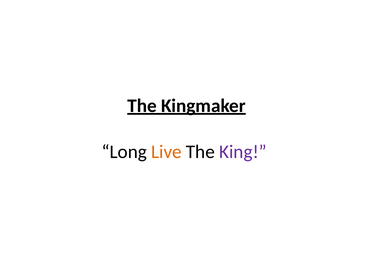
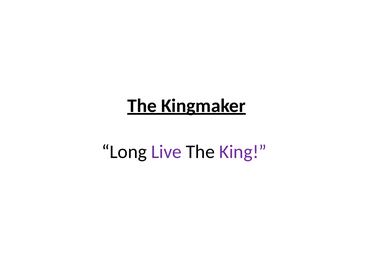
Live colour: orange -> purple (166, 152)
